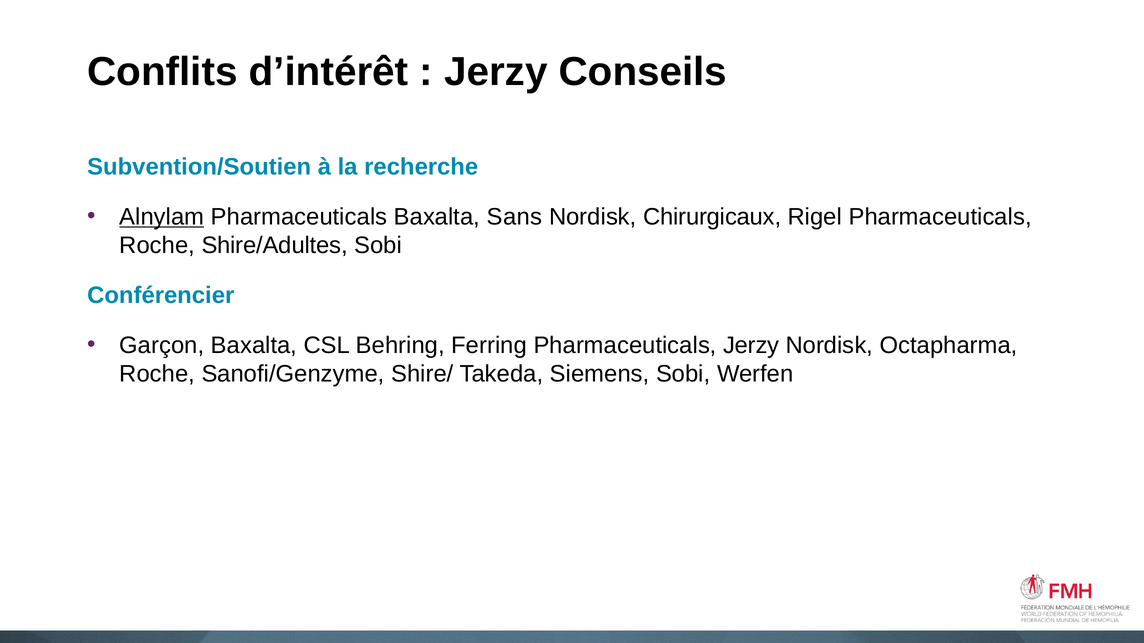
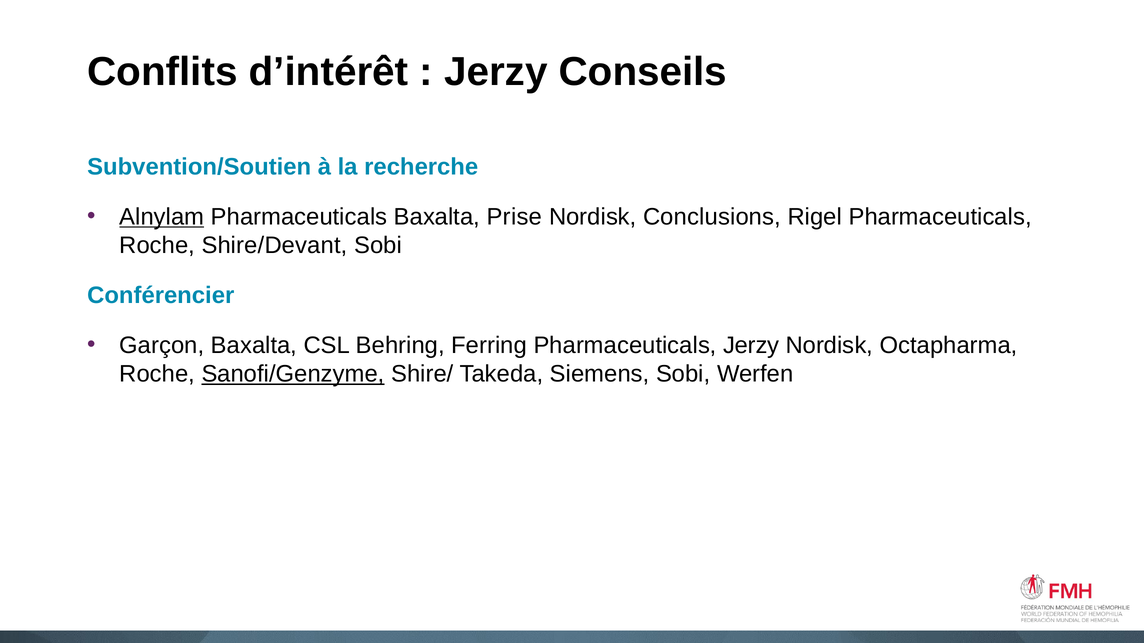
Sans: Sans -> Prise (514, 217)
Chirurgicaux: Chirurgicaux -> Conclusions (712, 217)
Shire/Adultes: Shire/Adultes -> Shire/Devant (274, 246)
Sanofi/Genzyme underline: none -> present (293, 374)
